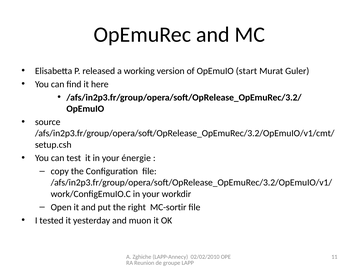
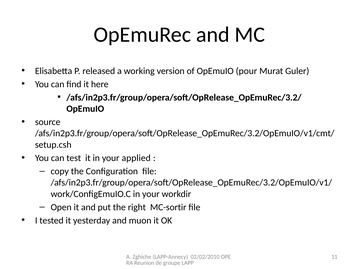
start: start -> pour (246, 71)
énergie: énergie -> applied (136, 158)
